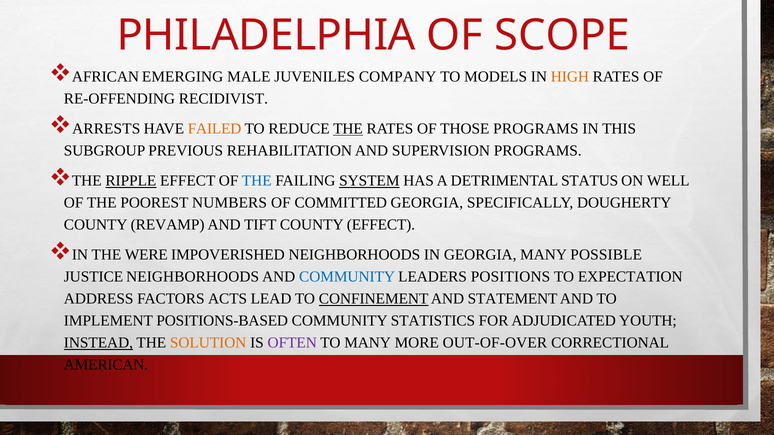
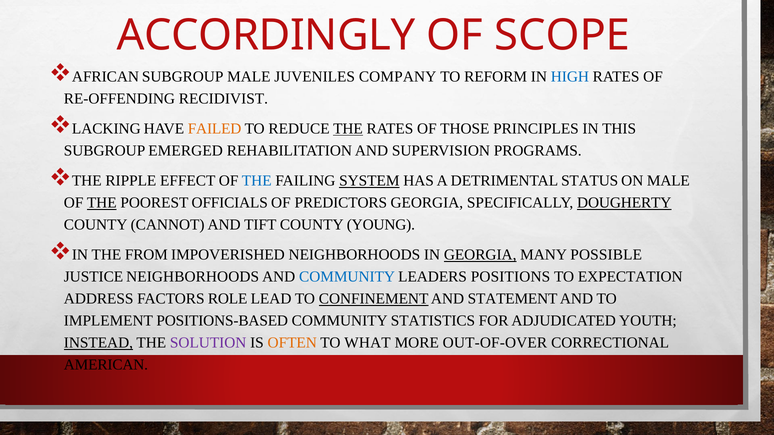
PHILADELPHIA: PHILADELPHIA -> ACCORDINGLY (266, 35)
AFRICAN EMERGING: EMERGING -> SUBGROUP (183, 77)
MODELS: MODELS -> REFORM (496, 77)
HIGH colour: orange -> blue (570, 77)
ARRESTS: ARRESTS -> LACKING (106, 129)
THOSE PROGRAMS: PROGRAMS -> PRINCIPLES (536, 129)
PREVIOUS: PREVIOUS -> EMERGED (186, 151)
RIPPLE underline: present -> none (131, 181)
ON WELL: WELL -> MALE (668, 181)
THE underline: none -> present (102, 203)
NUMBERS: NUMBERS -> OFFICIALS (230, 203)
COMMITTED: COMMITTED -> PREDICTORS (341, 203)
DOUGHERTY underline: none -> present (624, 203)
REVAMP: REVAMP -> CANNOT (168, 225)
COUNTY EFFECT: EFFECT -> YOUNG (381, 225)
WERE: WERE -> FROM (146, 255)
GEORGIA underline: none -> present (480, 255)
ACTS: ACTS -> ROLE (228, 299)
SOLUTION colour: orange -> purple (208, 343)
OFTEN colour: purple -> orange (292, 343)
TO MANY: MANY -> WHAT (368, 343)
